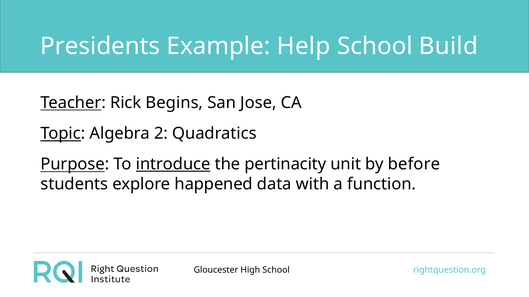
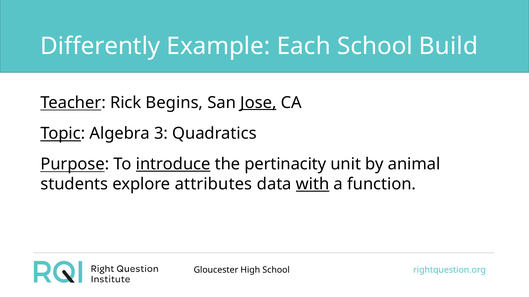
Presidents: Presidents -> Differently (100, 46)
Help: Help -> Each (304, 46)
Jose underline: none -> present (258, 103)
2: 2 -> 3 (161, 134)
before: before -> animal (414, 164)
happened: happened -> attributes (214, 184)
with underline: none -> present (313, 184)
